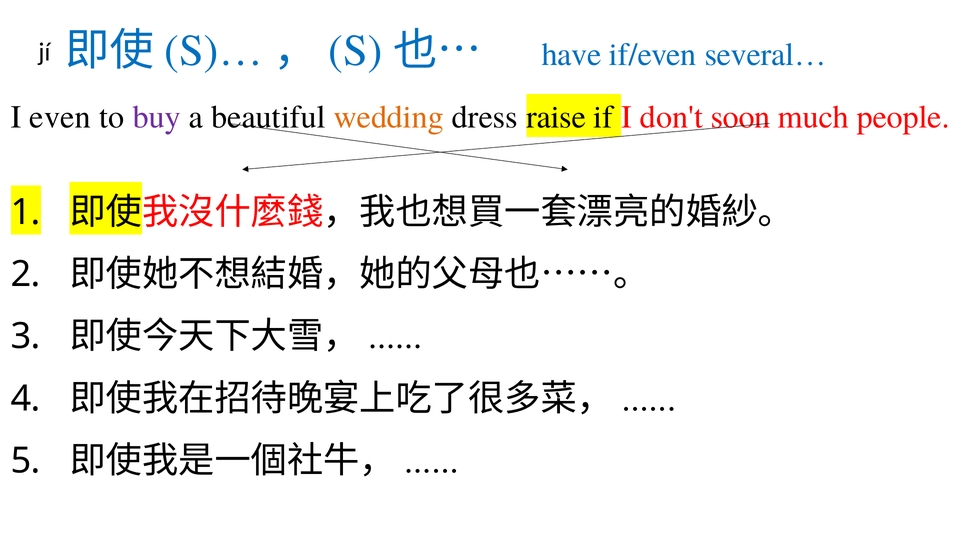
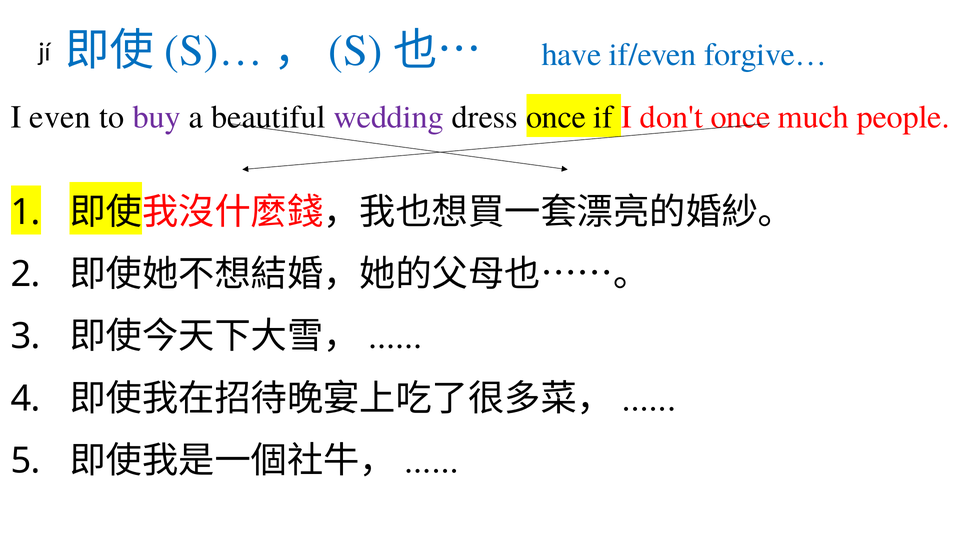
several…: several… -> forgive… (766, 55)
wedding colour: orange -> purple (389, 117)
dress raise: raise -> once (556, 117)
don't soon: soon -> once (741, 117)
